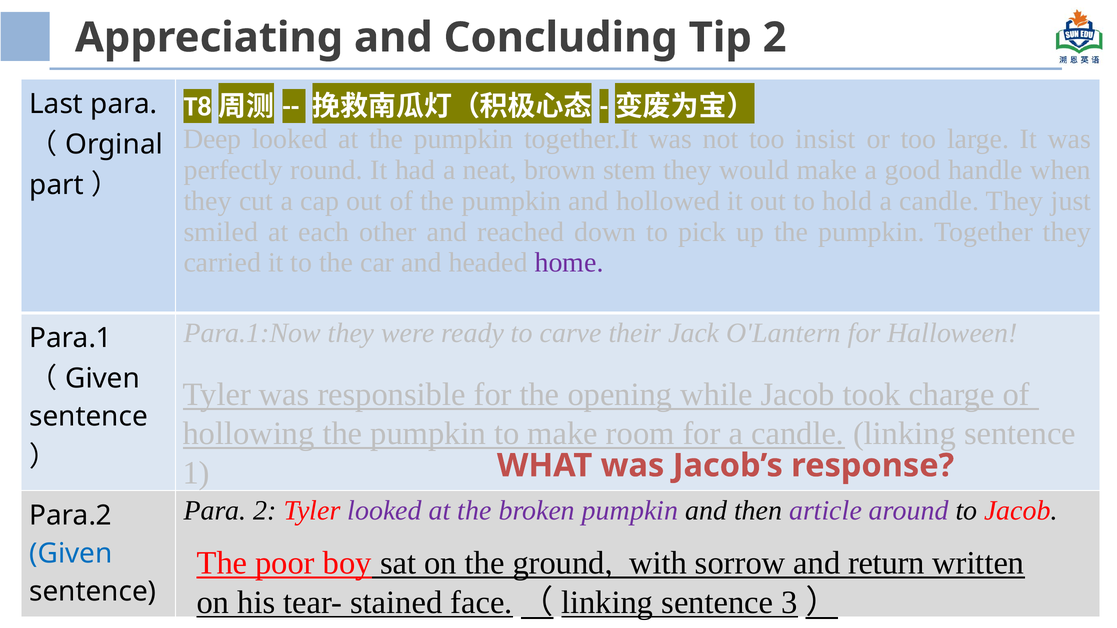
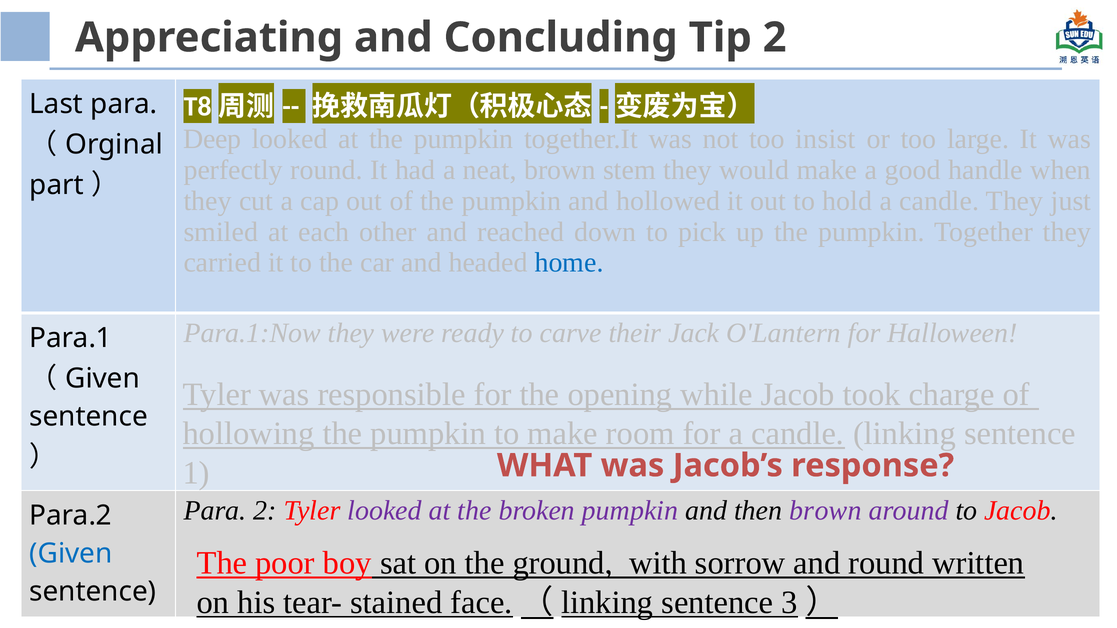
home colour: purple -> blue (569, 263)
then article: article -> brown (825, 511)
and return: return -> round (886, 563)
